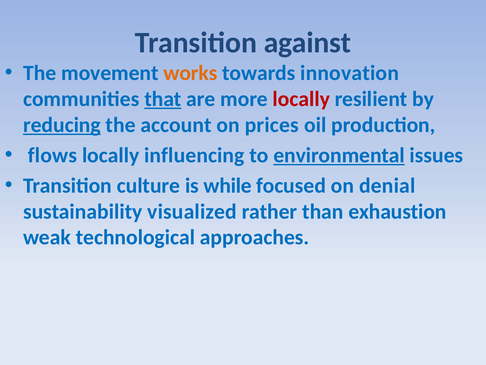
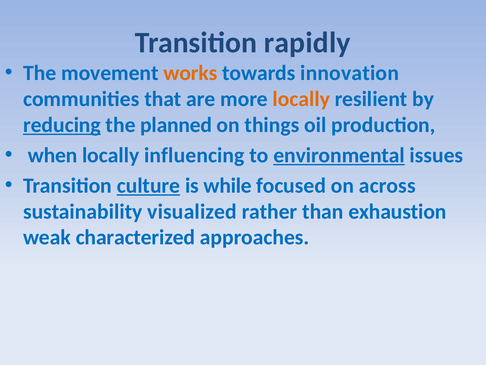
against: against -> rapidly (307, 42)
that underline: present -> none (163, 99)
locally colour: red -> orange (301, 99)
account: account -> planned (176, 125)
prices: prices -> things (272, 125)
flows: flows -> when (53, 155)
culture underline: none -> present (148, 185)
denial: denial -> across (387, 185)
technological: technological -> characterized (135, 237)
